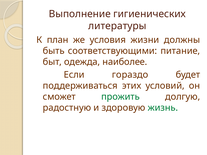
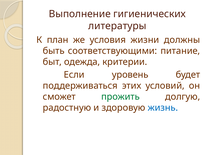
наиболее: наиболее -> критерии (125, 62)
гораздо: гораздо -> уровень (130, 75)
жизнь colour: green -> blue (163, 108)
